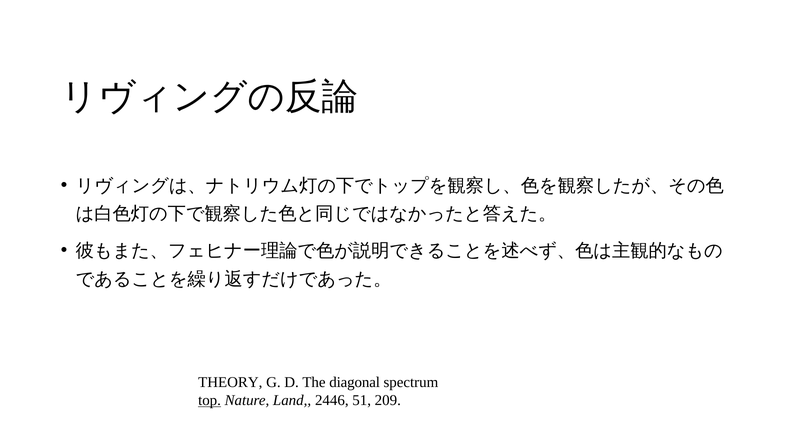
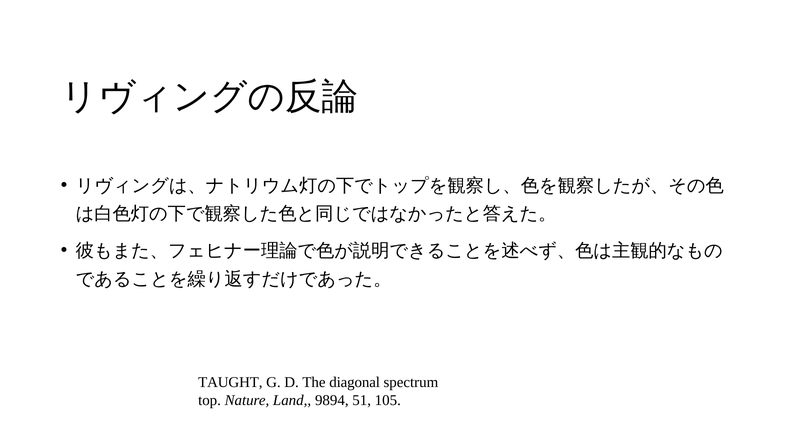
THEORY: THEORY -> TAUGHT (230, 383)
top underline: present -> none (210, 401)
2446: 2446 -> 9894 (332, 401)
209: 209 -> 105 (388, 401)
